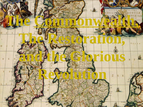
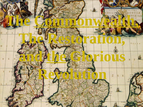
the underline: none -> present (56, 56)
